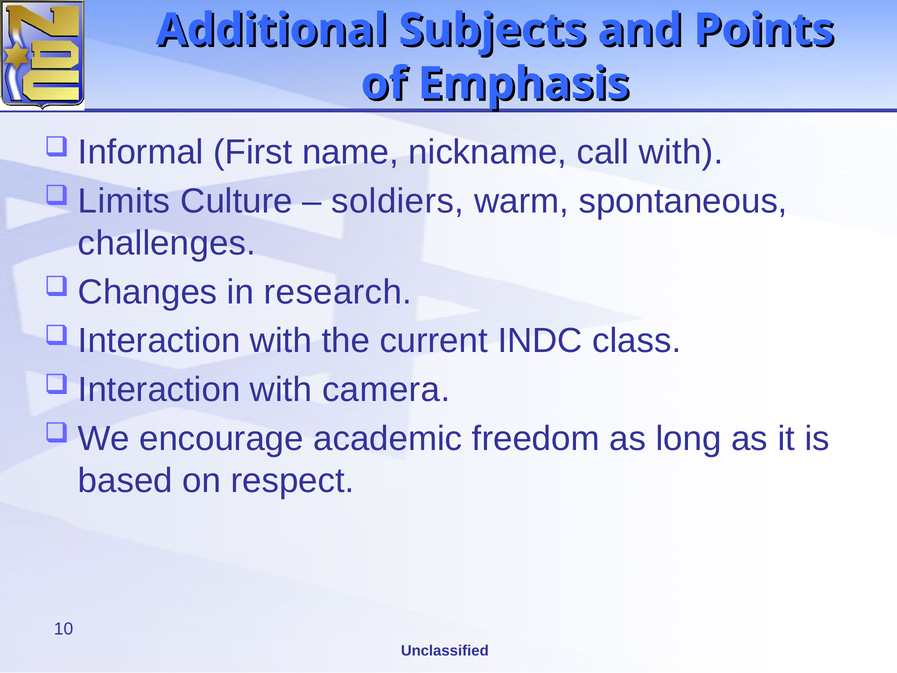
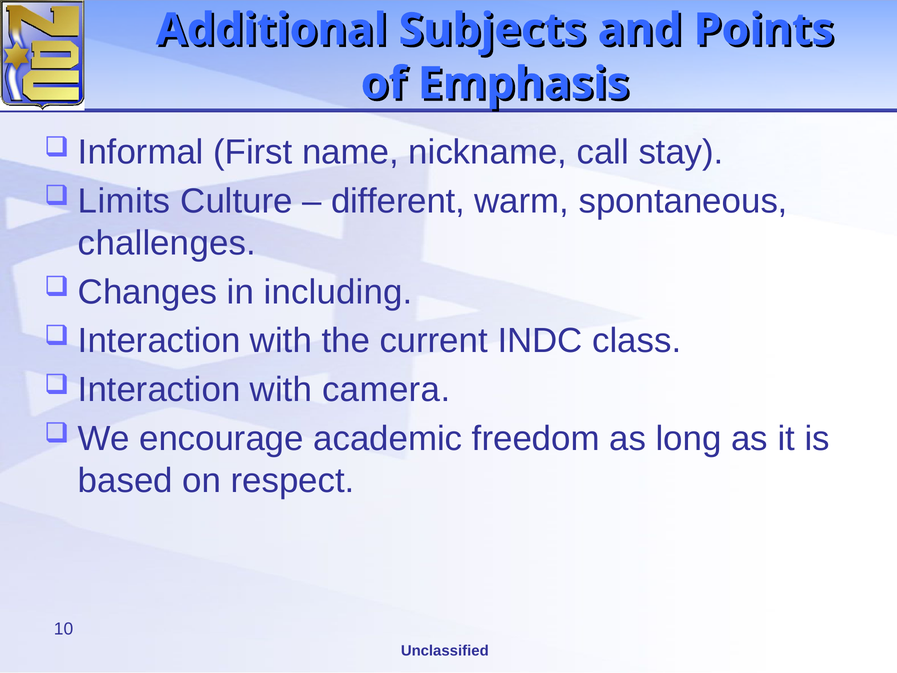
call with: with -> stay (681, 152)
soldiers: soldiers -> different (398, 201)
research: research -> including (338, 292)
